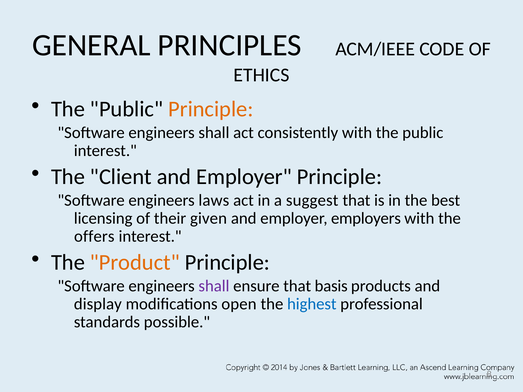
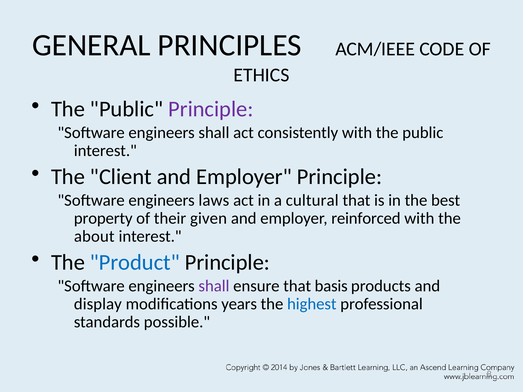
Principle colour: orange -> purple (211, 109)
suggest: suggest -> cultural (312, 201)
licensing: licensing -> property (103, 219)
employers: employers -> reinforced (366, 219)
offers: offers -> about (94, 237)
Product colour: orange -> blue (135, 263)
open: open -> years (239, 304)
